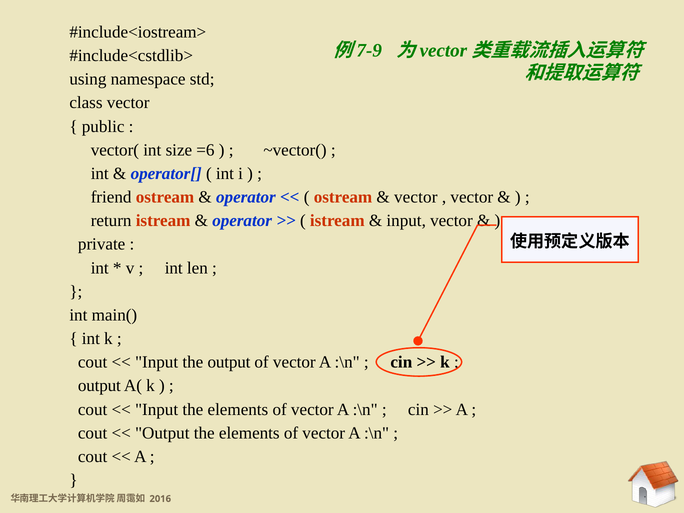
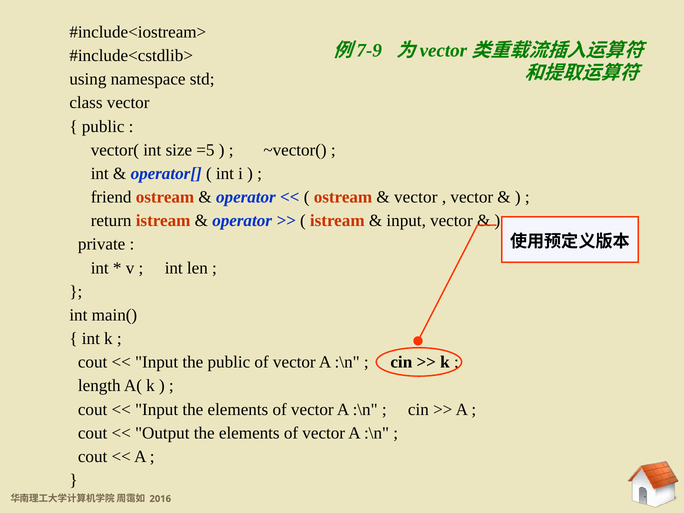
=6: =6 -> =5 (205, 150)
the output: output -> public (229, 362)
output: output -> length (99, 386)
